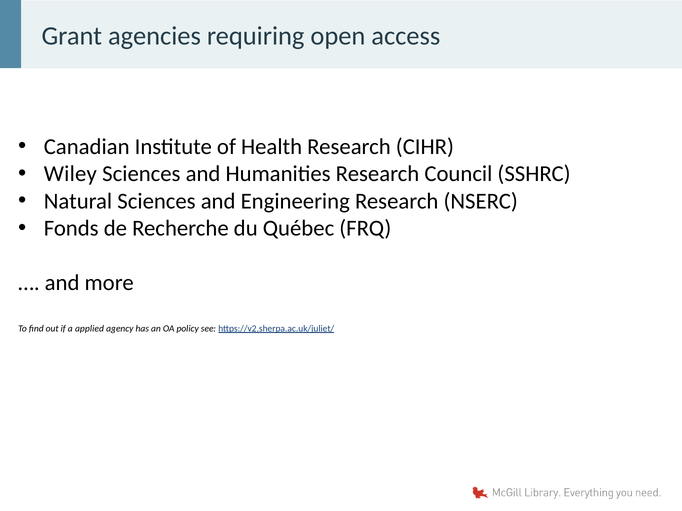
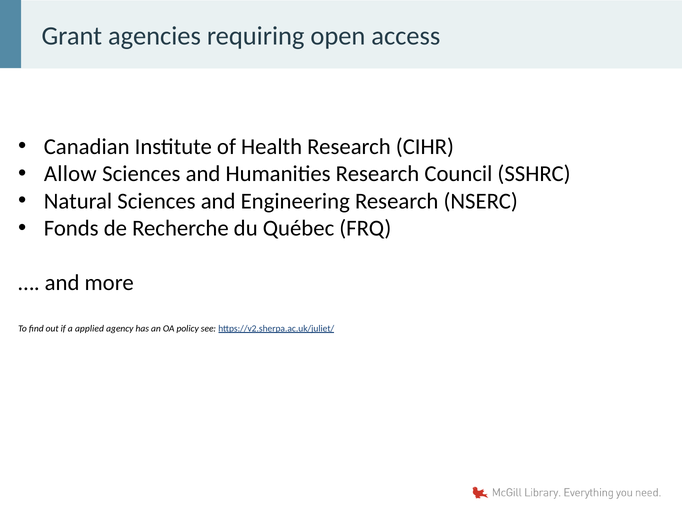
Wiley: Wiley -> Allow (70, 174)
